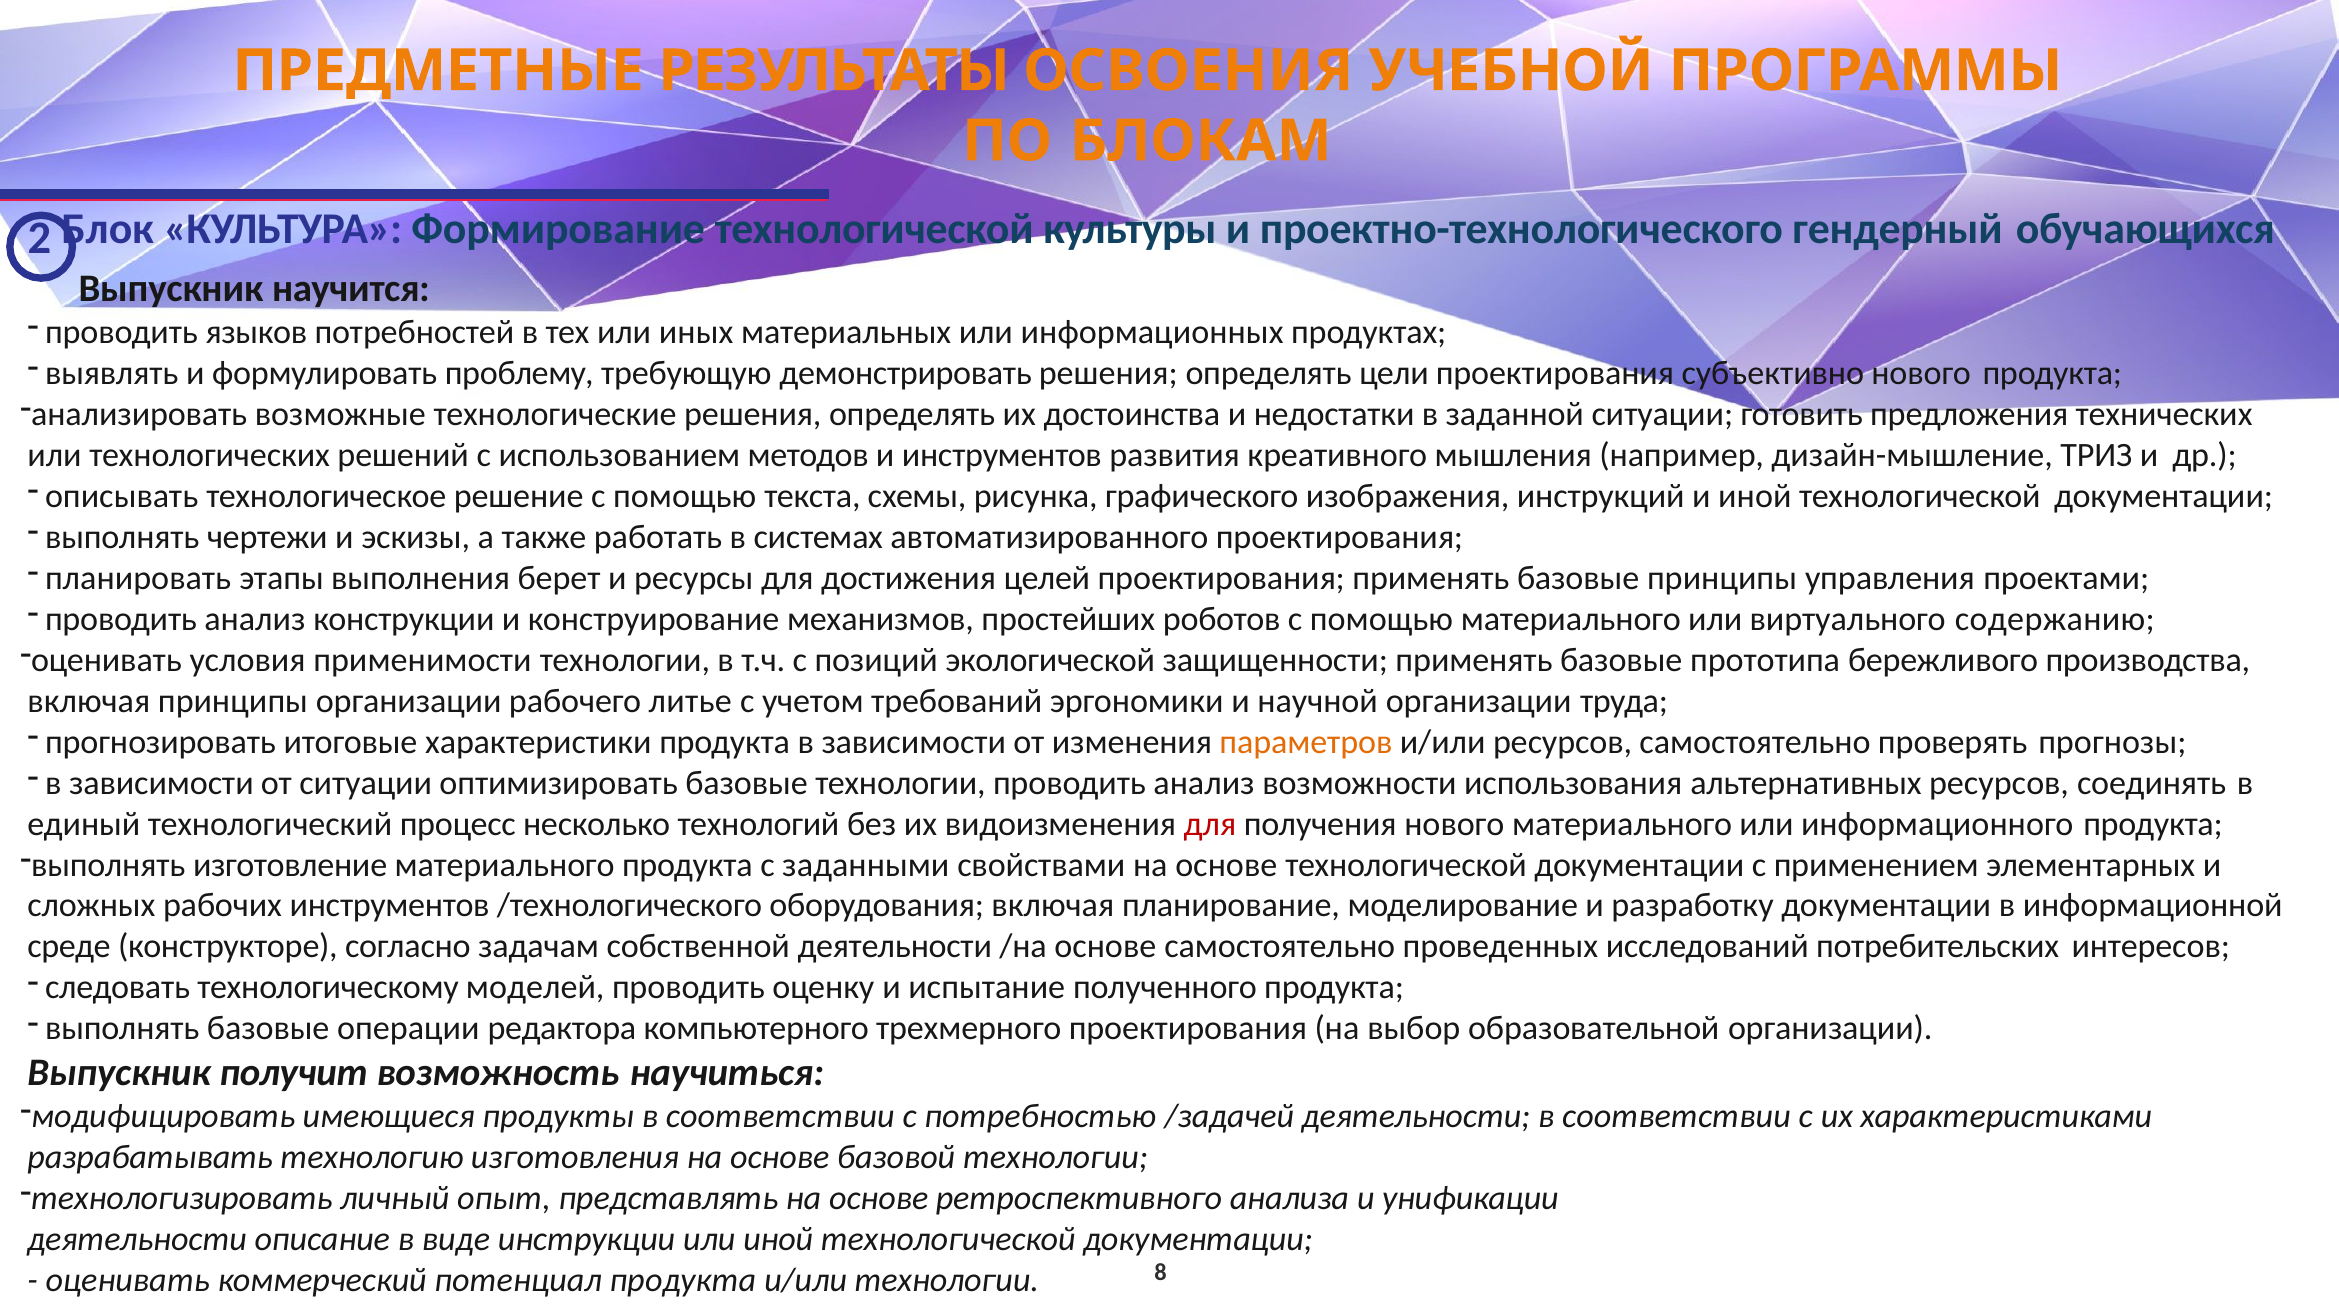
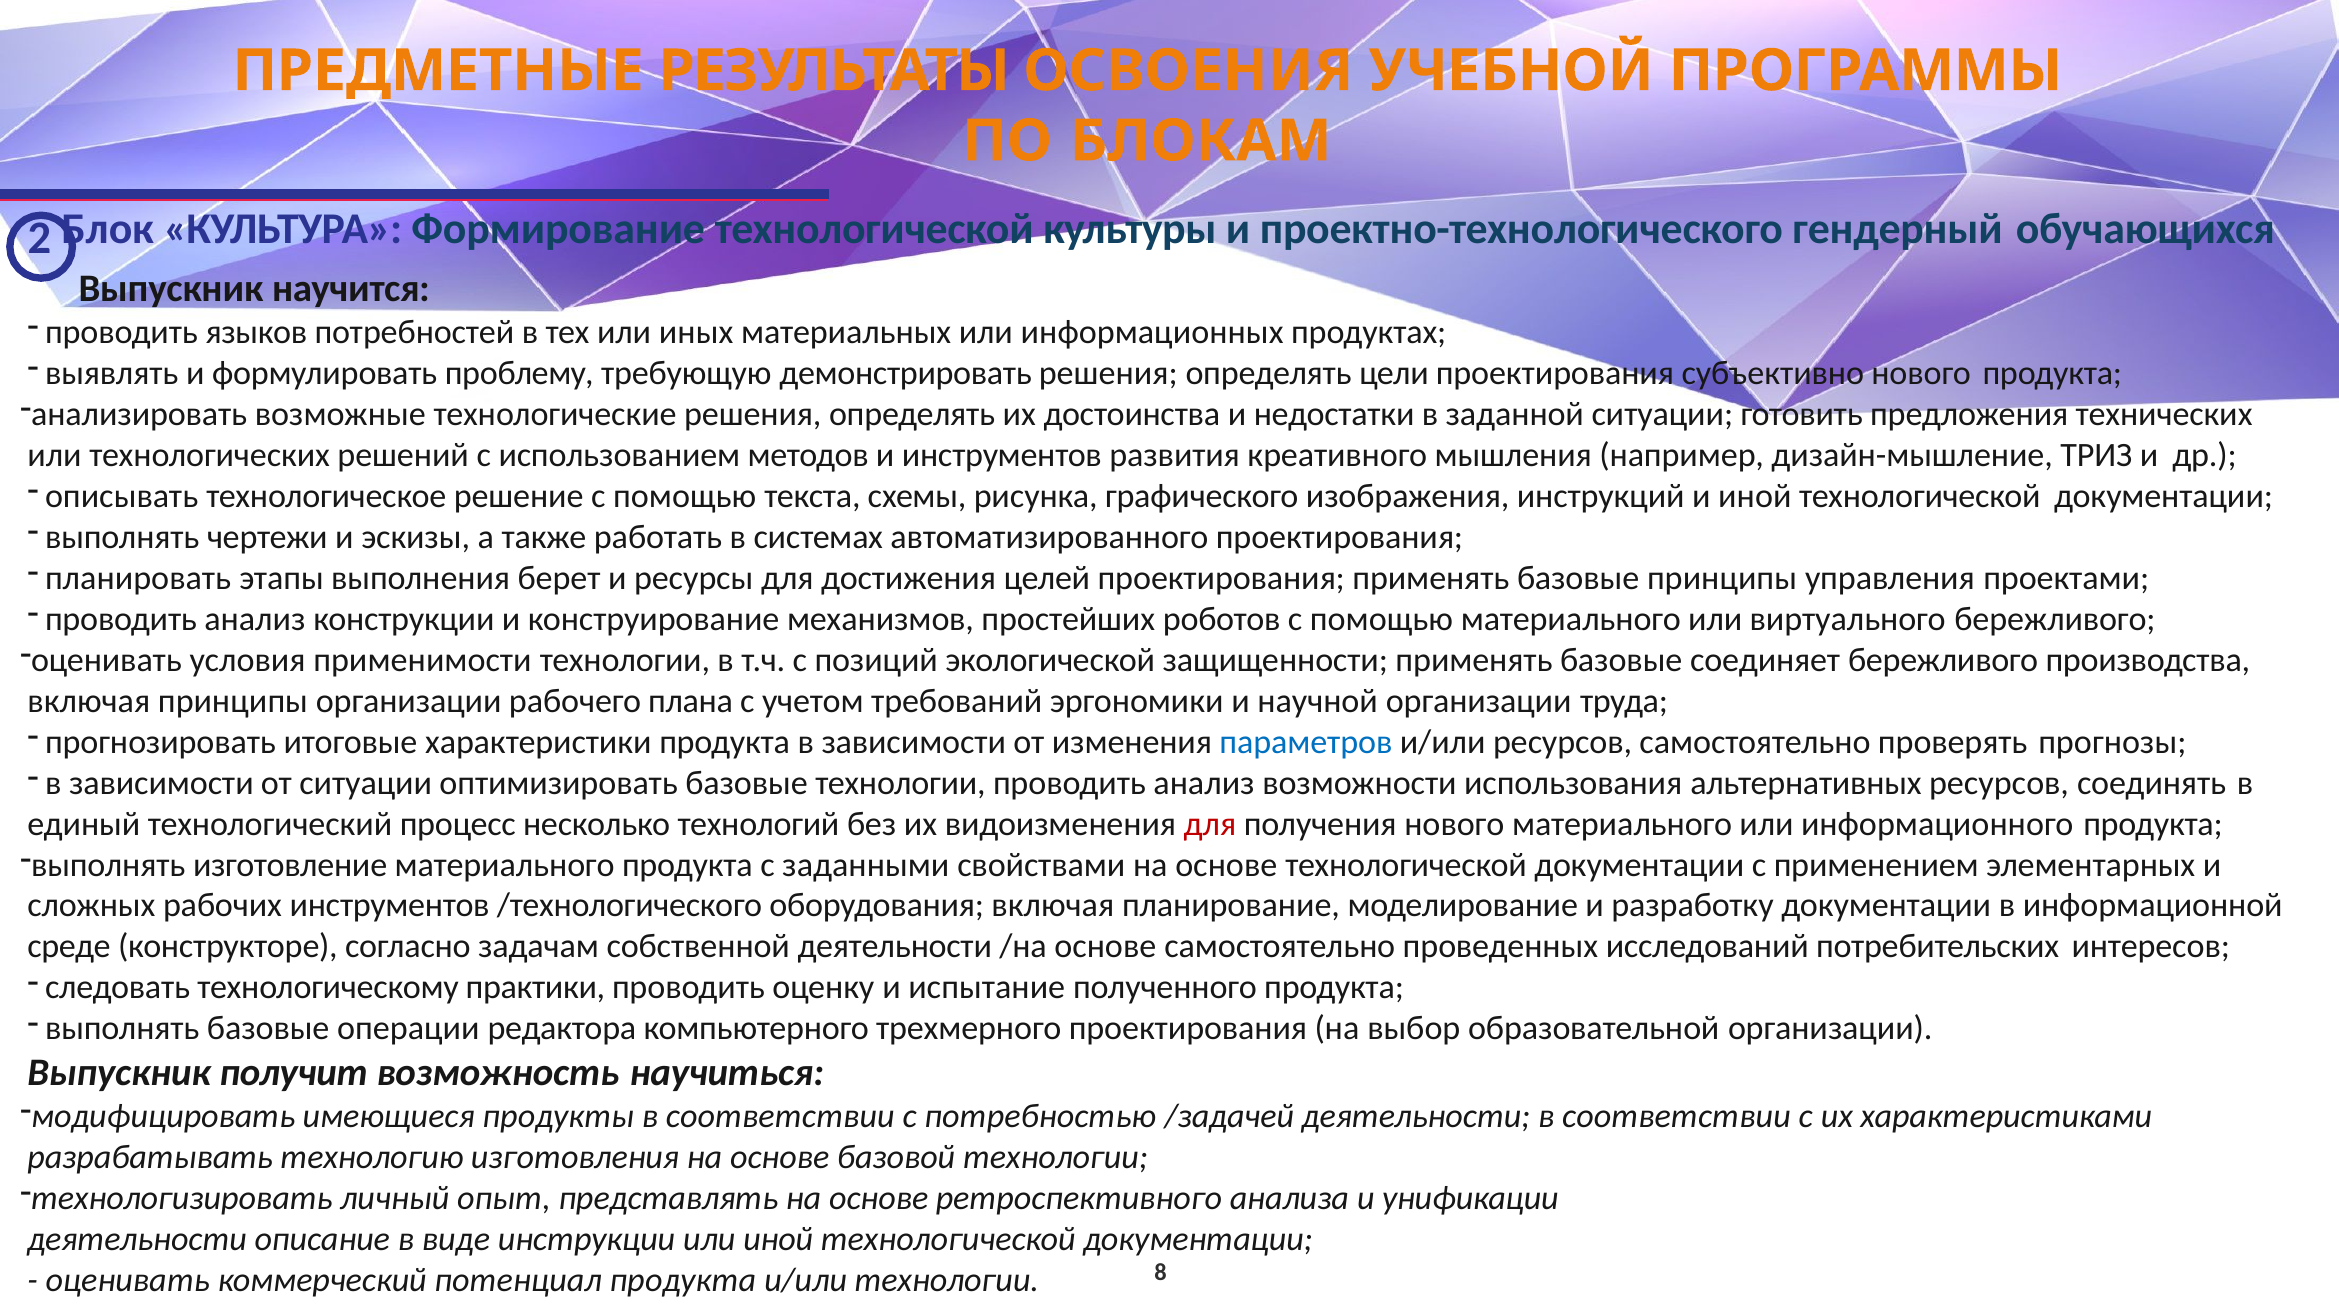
виртуального содержанию: содержанию -> бережливого (2055, 619)
прототипа: прототипа -> соединяет (1765, 660)
литье: литье -> плана (691, 701)
параметров colour: orange -> blue (1306, 742)
моделей: моделей -> практики (535, 987)
